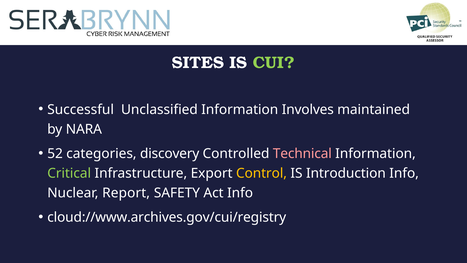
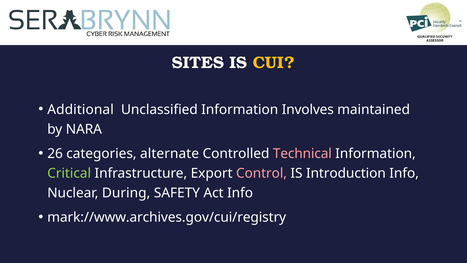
CUI colour: light green -> yellow (274, 63)
Successful: Successful -> Additional (81, 109)
52: 52 -> 26 (55, 154)
discovery: discovery -> alternate (170, 154)
Control colour: yellow -> pink (262, 173)
Report: Report -> During (126, 193)
cloud://www.archives.gov/cui/registry: cloud://www.archives.gov/cui/registry -> mark://www.archives.gov/cui/registry (167, 217)
